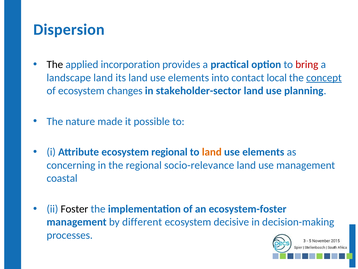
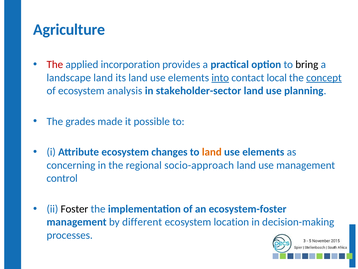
Dispersion: Dispersion -> Agriculture (69, 29)
The colour: black -> red (55, 64)
bring colour: red -> black (307, 64)
into underline: none -> present (220, 78)
changes: changes -> analysis (125, 91)
nature: nature -> grades (80, 121)
ecosystem regional: regional -> changes (169, 152)
socio-relevance: socio-relevance -> socio-approach (199, 165)
coastal: coastal -> control (62, 178)
decisive: decisive -> location (231, 222)
